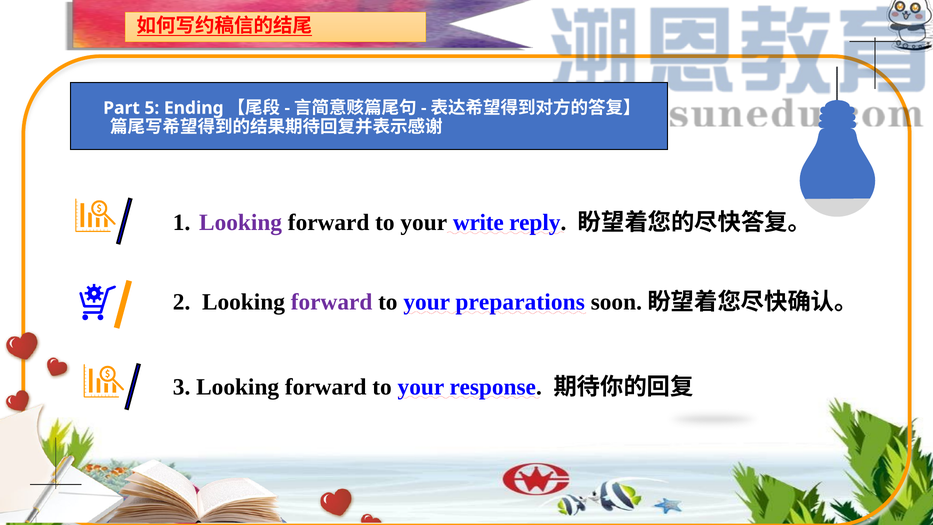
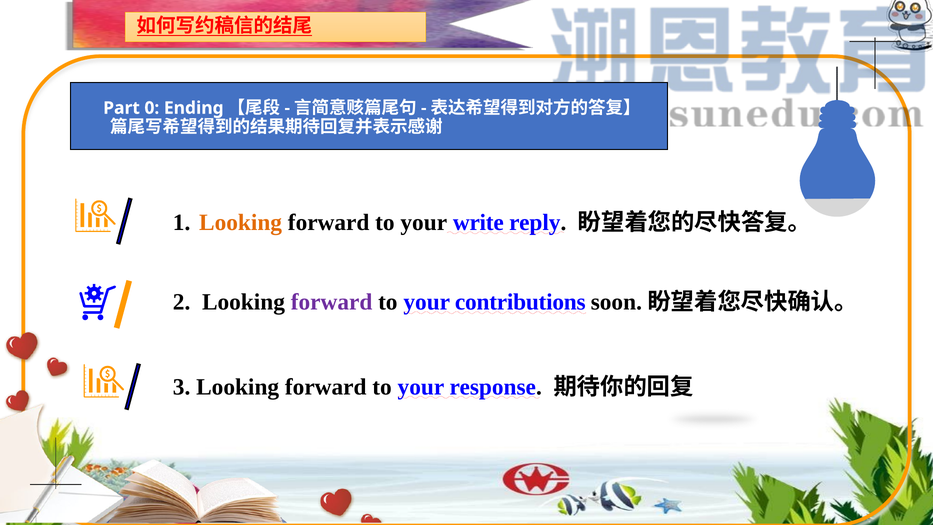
5: 5 -> 0 (152, 108)
Looking colour: purple -> orange (241, 222)
preparations: preparations -> contributions (520, 302)
